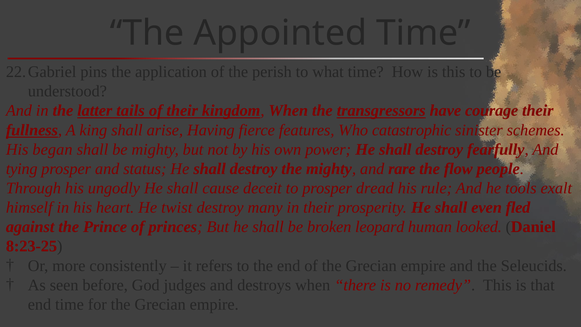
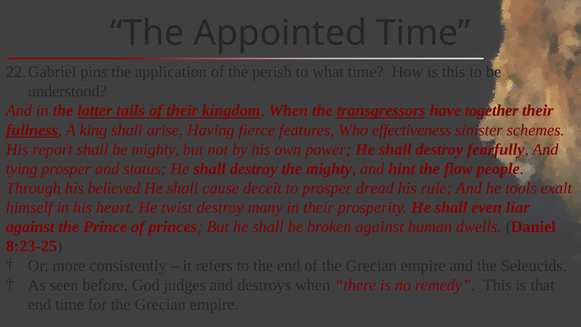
courage: courage -> together (492, 111)
catastrophic: catastrophic -> effectiveness (412, 130)
began: began -> report (53, 149)
rare: rare -> hint (402, 169)
ungodly: ungodly -> believed (114, 188)
fled: fled -> liar (518, 207)
broken leopard: leopard -> against (380, 227)
looked: looked -> dwells (479, 227)
